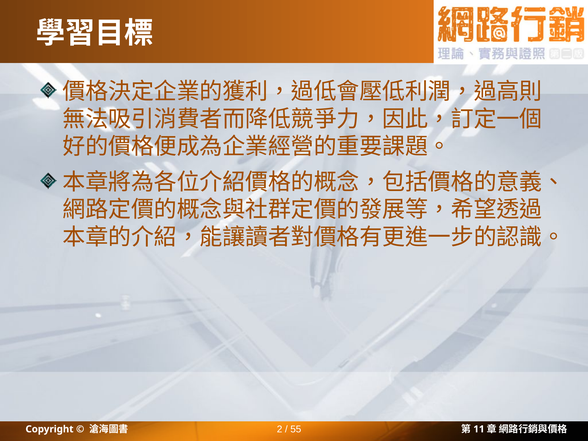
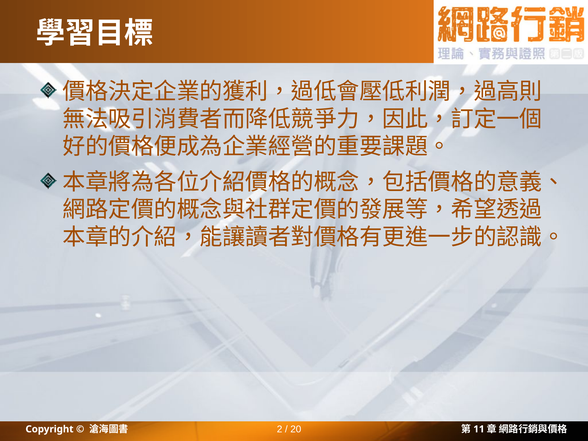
55: 55 -> 20 (296, 429)
